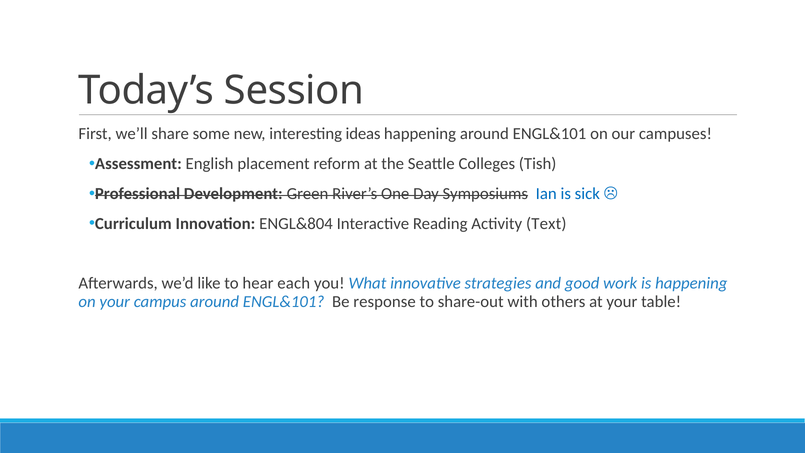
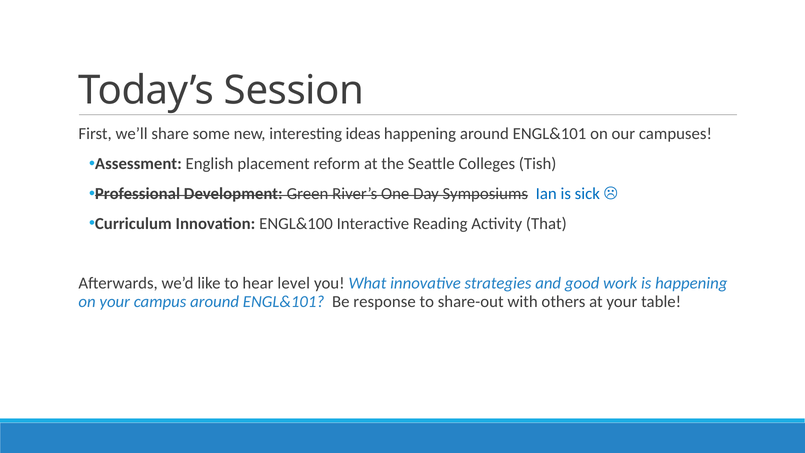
ENGL&804: ENGL&804 -> ENGL&100 (296, 224)
Text: Text -> That (546, 224)
each: each -> level (294, 283)
